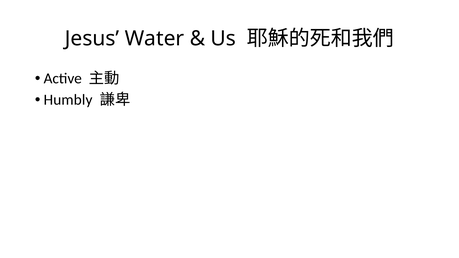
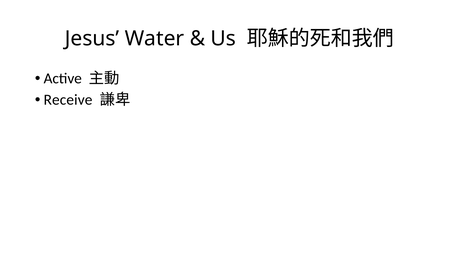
Humbly: Humbly -> Receive (68, 100)
